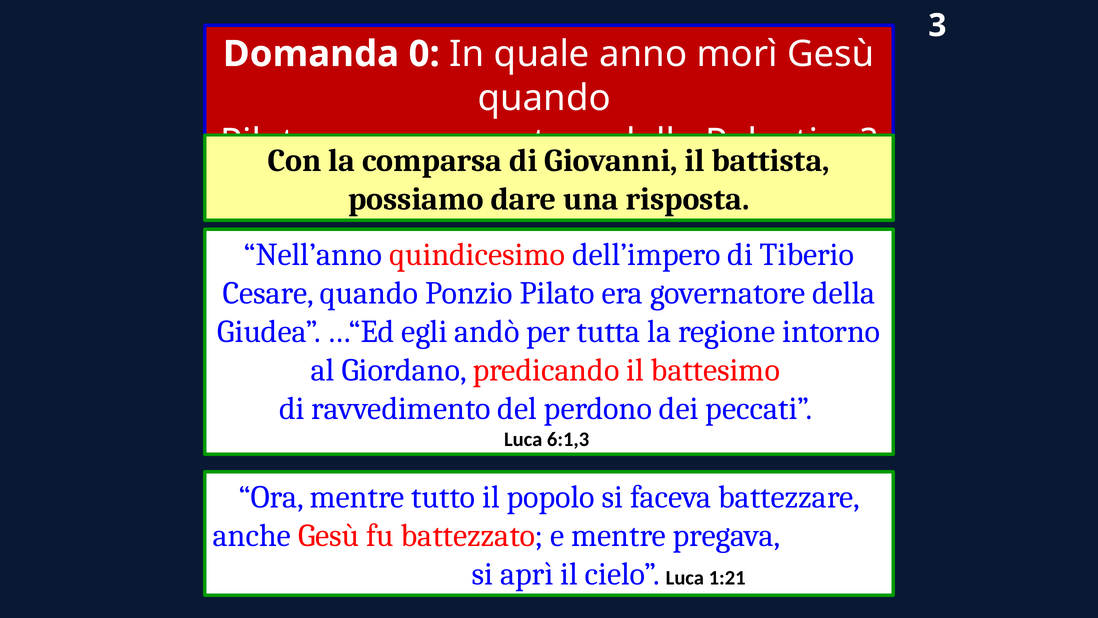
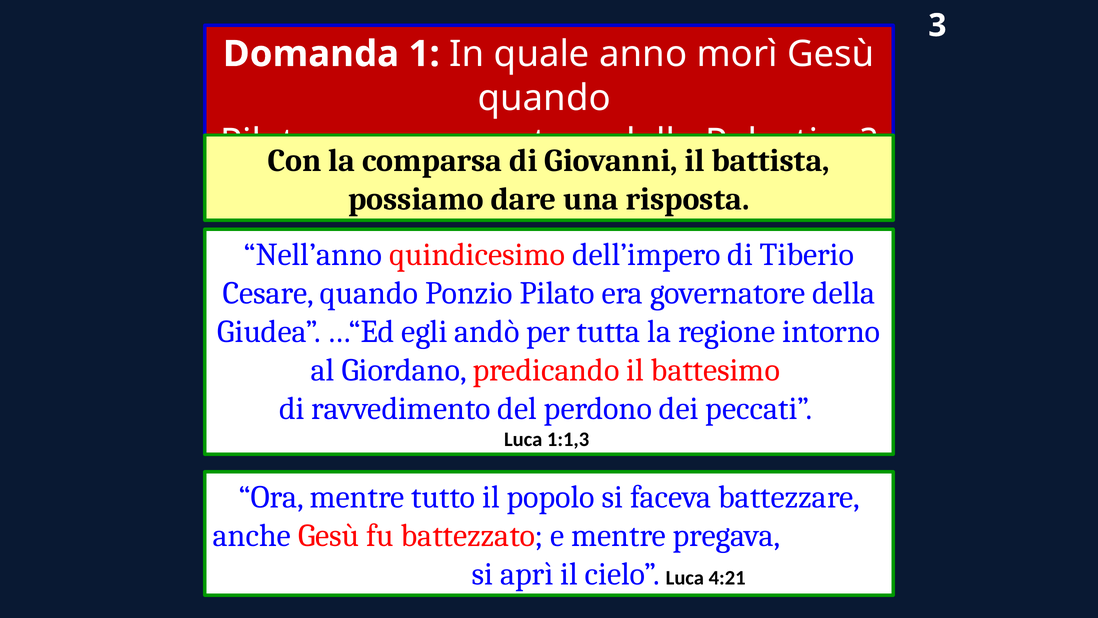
0: 0 -> 1 (424, 54)
6:1,3: 6:1,3 -> 1:1,3 (568, 439)
1:21: 1:21 -> 4:21 (727, 577)
